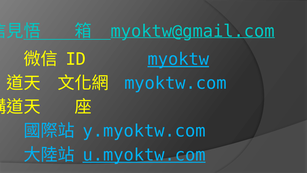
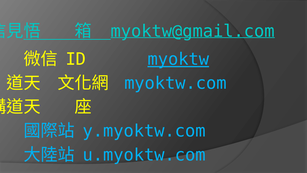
u.myoktw.com underline: present -> none (144, 155)
